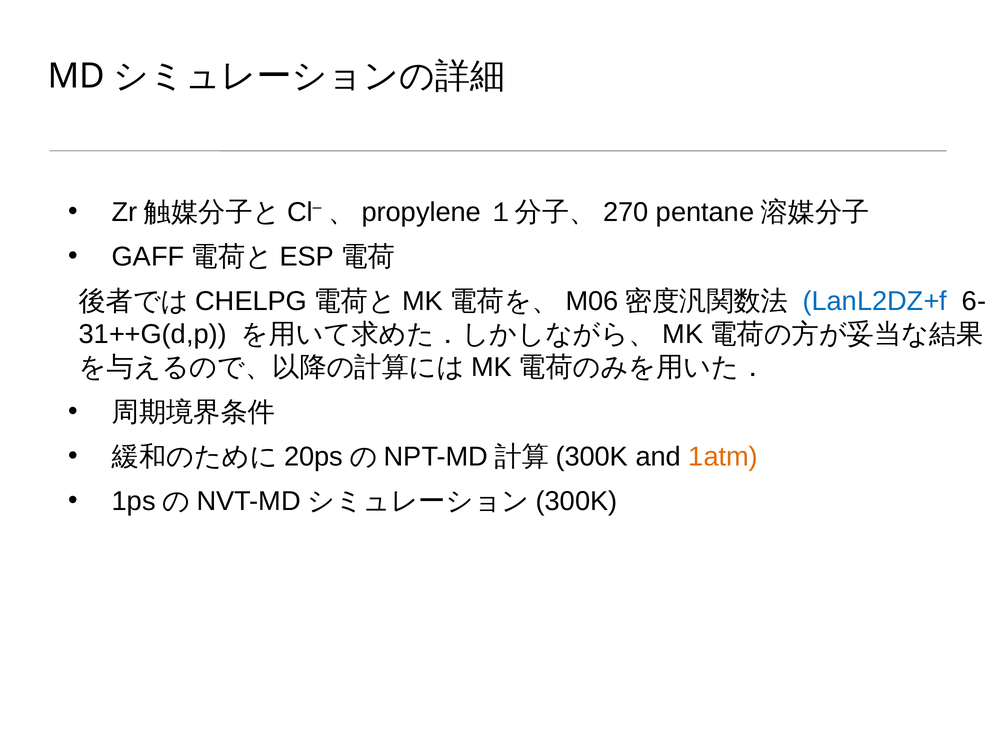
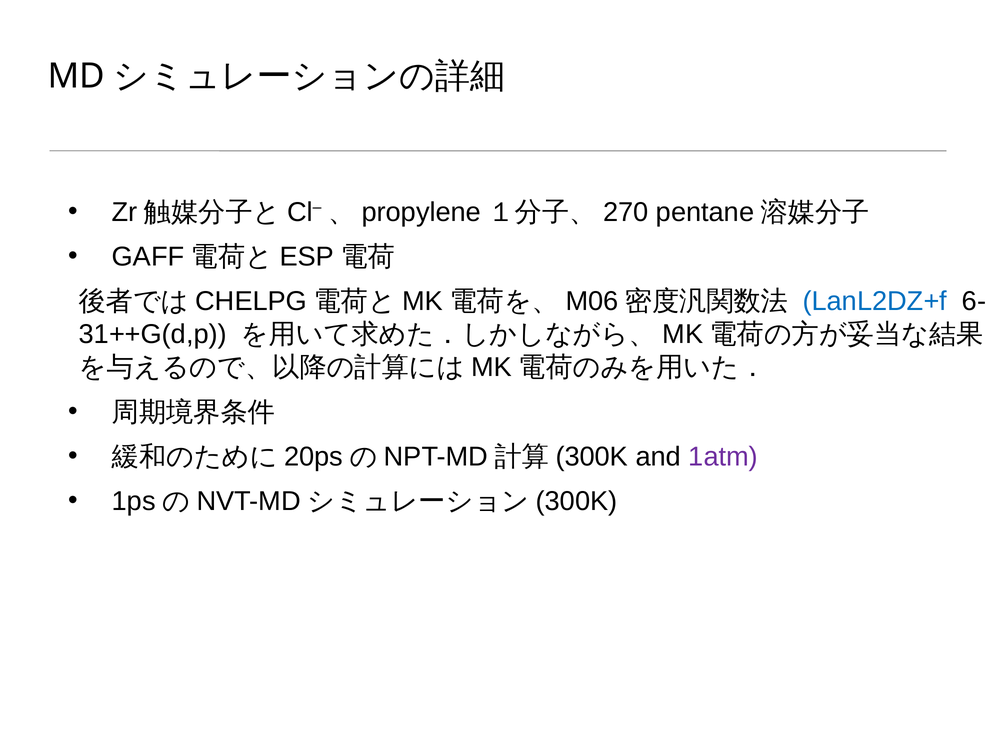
1atm colour: orange -> purple (723, 457)
